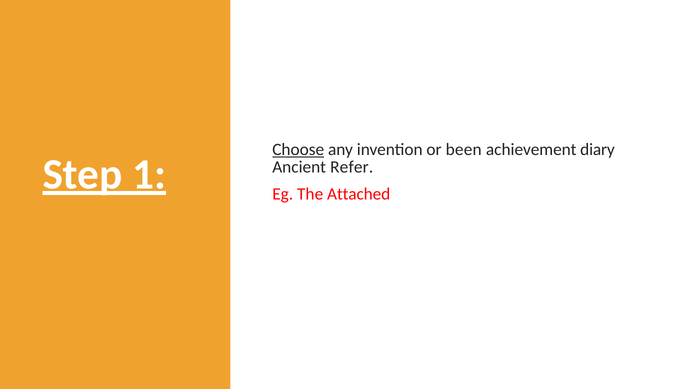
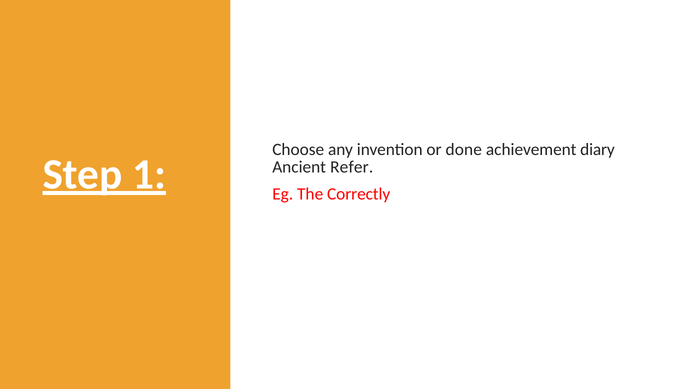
Choose underline: present -> none (298, 150)
been: been -> done (464, 150)
Attached: Attached -> Correctly (359, 194)
